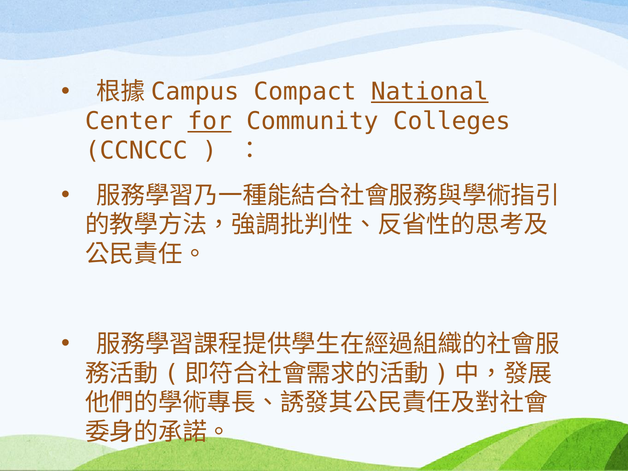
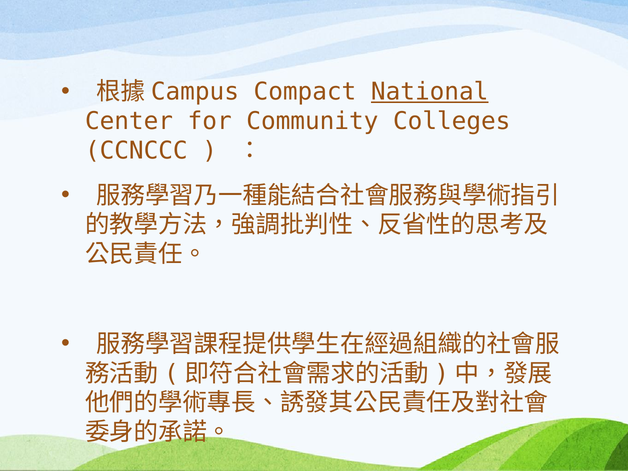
for underline: present -> none (210, 121)
